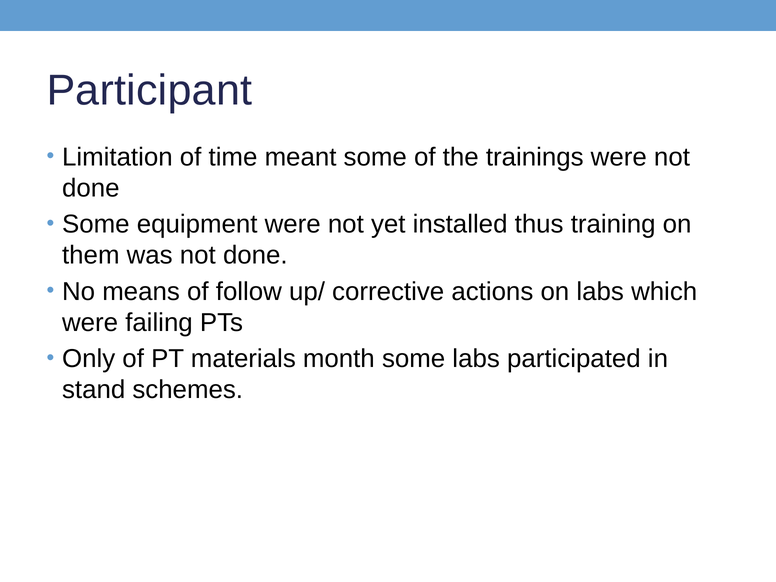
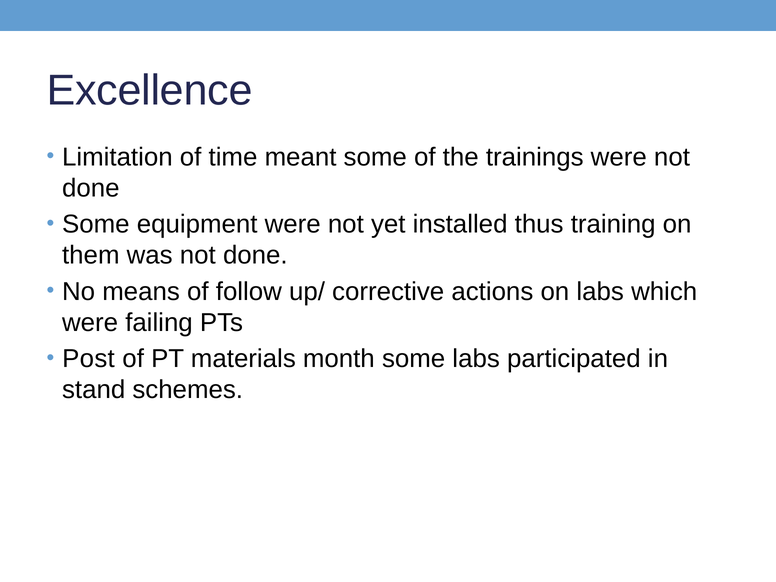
Participant: Participant -> Excellence (150, 90)
Only: Only -> Post (88, 359)
